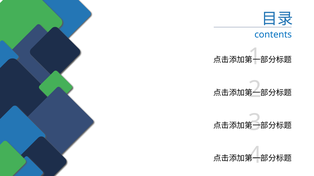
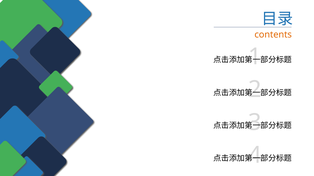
contents colour: blue -> orange (273, 35)
